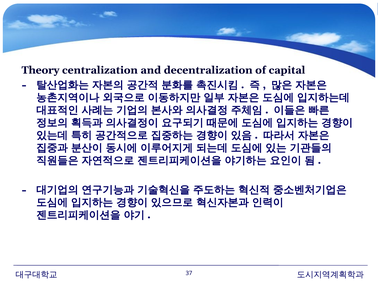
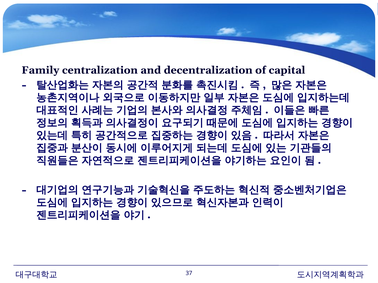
Theory: Theory -> Family (40, 70)
